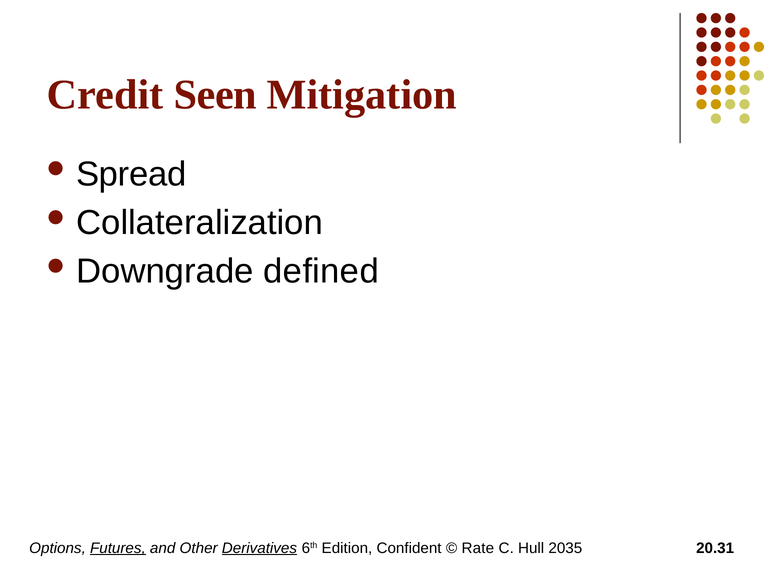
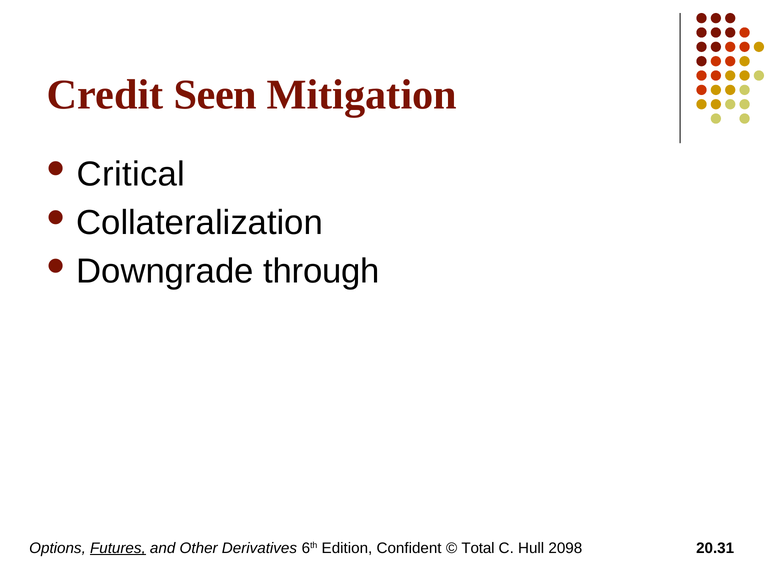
Spread: Spread -> Critical (131, 174)
defined: defined -> through (321, 271)
Derivatives underline: present -> none (259, 548)
Rate: Rate -> Total (478, 548)
2035: 2035 -> 2098 (565, 548)
